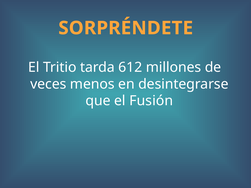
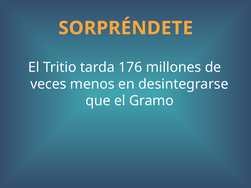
612: 612 -> 176 (130, 67)
Fusión: Fusión -> Gramo (151, 101)
